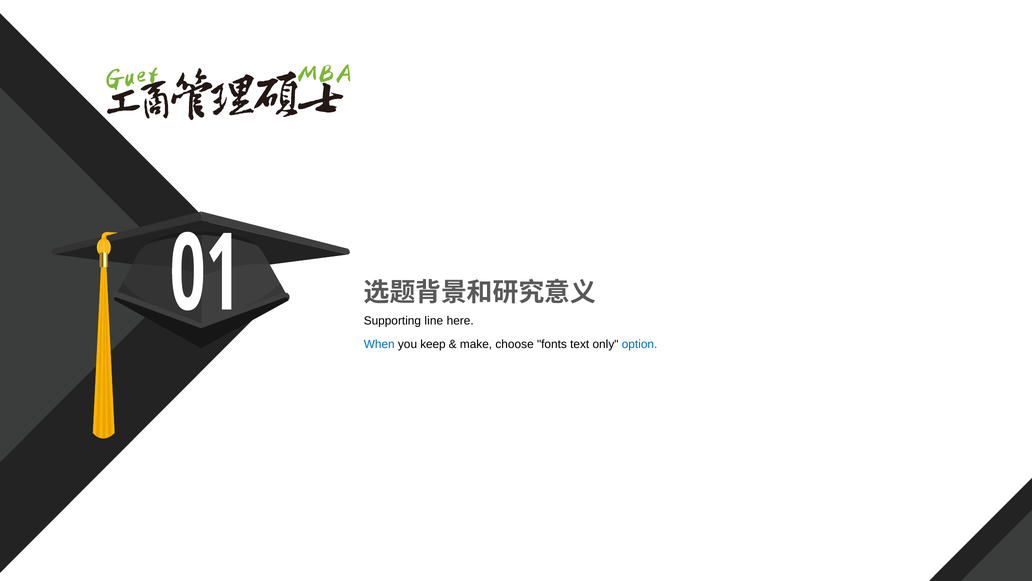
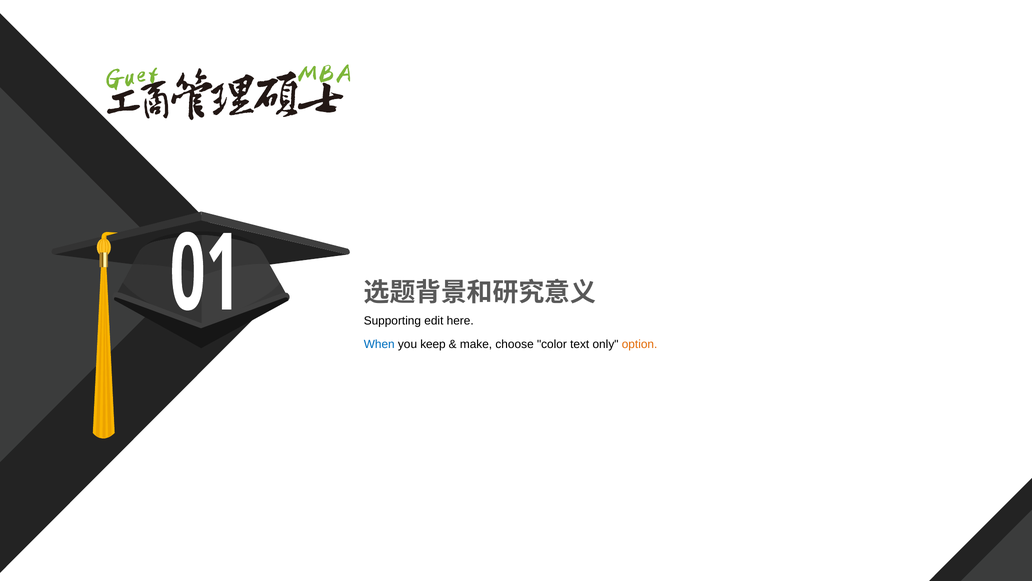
line: line -> edit (434, 320)
fonts: fonts -> color (552, 344)
option colour: blue -> orange (640, 344)
